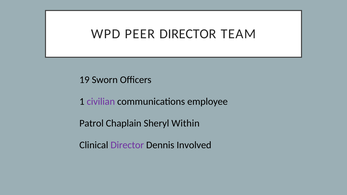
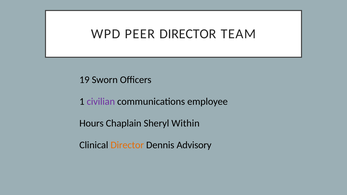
Patrol: Patrol -> Hours (91, 123)
Director colour: purple -> orange (127, 145)
Involved: Involved -> Advisory (194, 145)
